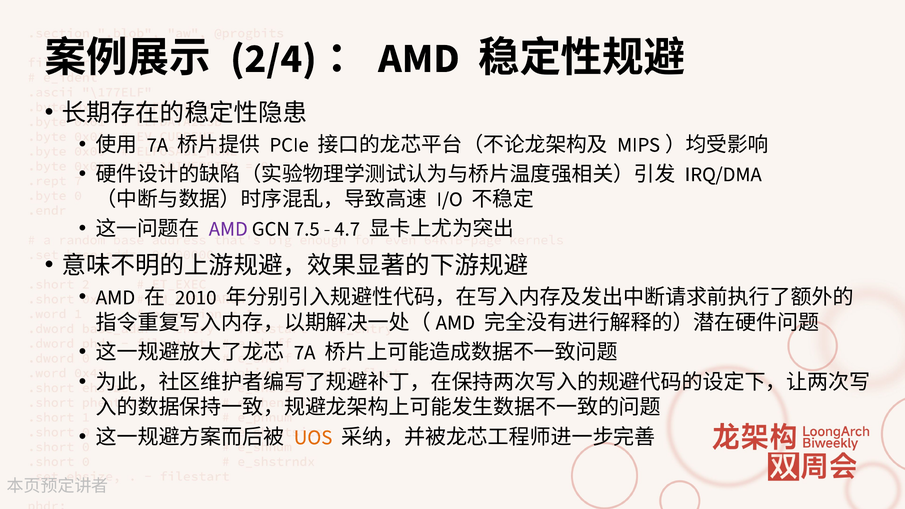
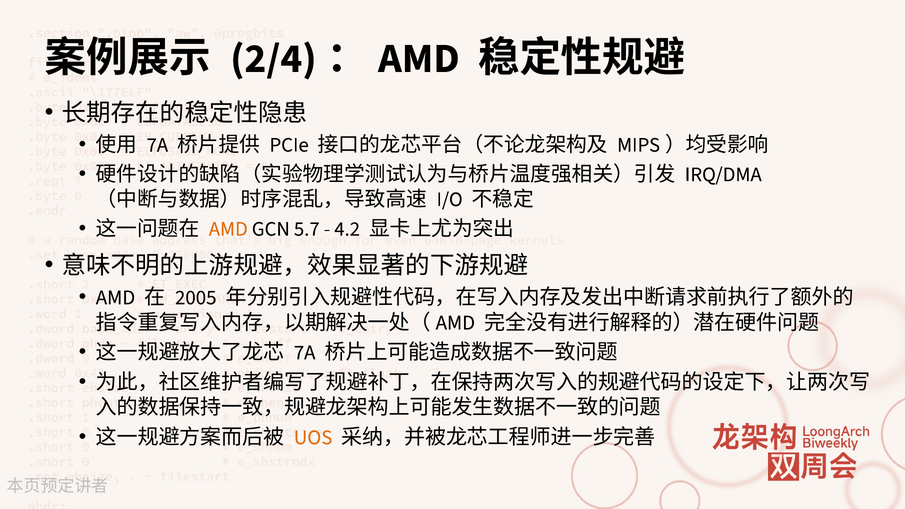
AMD colour: purple -> orange (228, 229)
7.5: 7.5 -> 5.7 (307, 229)
4.7: 4.7 -> 4.2 (347, 229)
2010: 2010 -> 2005 (196, 297)
